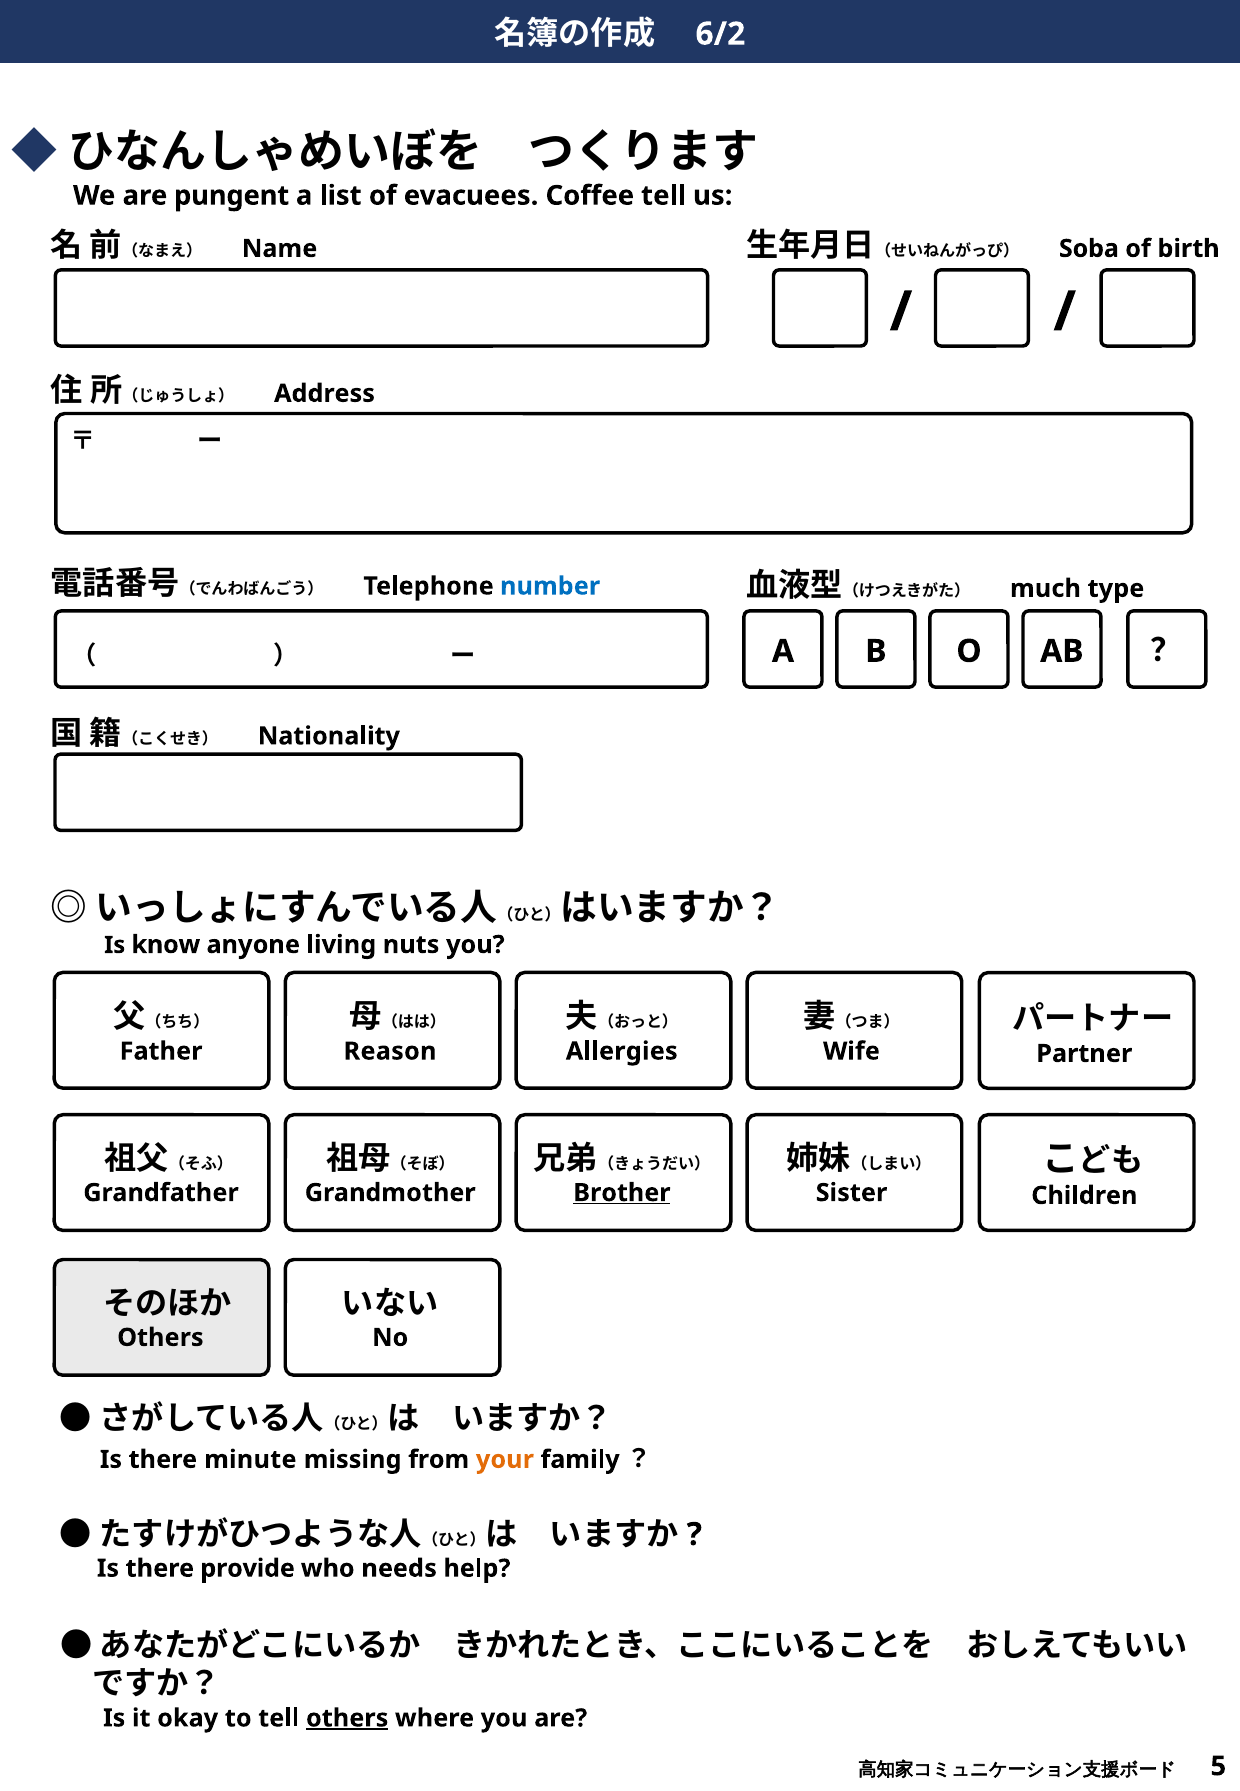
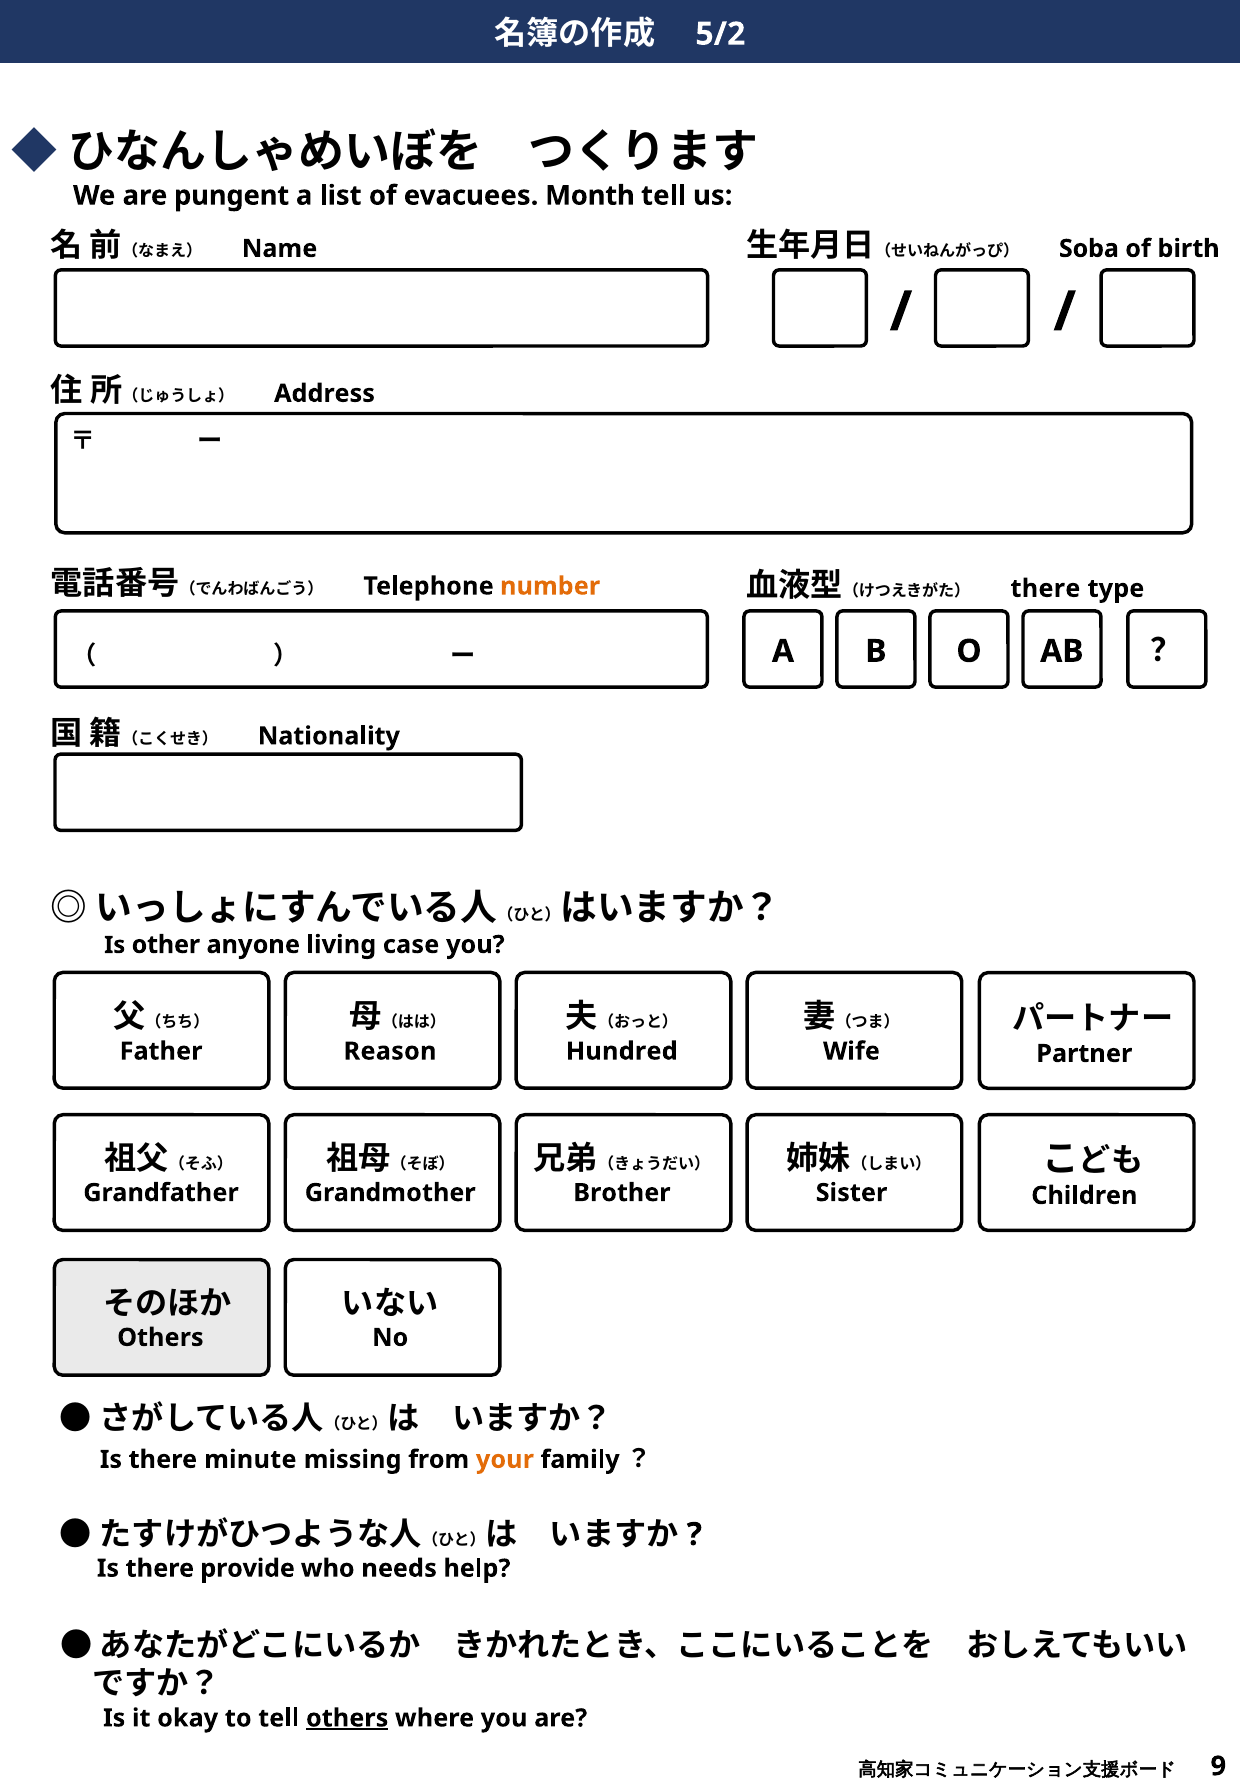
6/2: 6/2 -> 5/2 (720, 34)
Coffee: Coffee -> Month (590, 196)
number colour: blue -> orange (550, 586)
much: much -> there (1045, 589)
know: know -> other (166, 945)
nuts: nuts -> case (411, 945)
Allergies: Allergies -> Hundred (622, 1051)
Brother underline: present -> none (622, 1193)
5: 5 -> 9 (1218, 1766)
